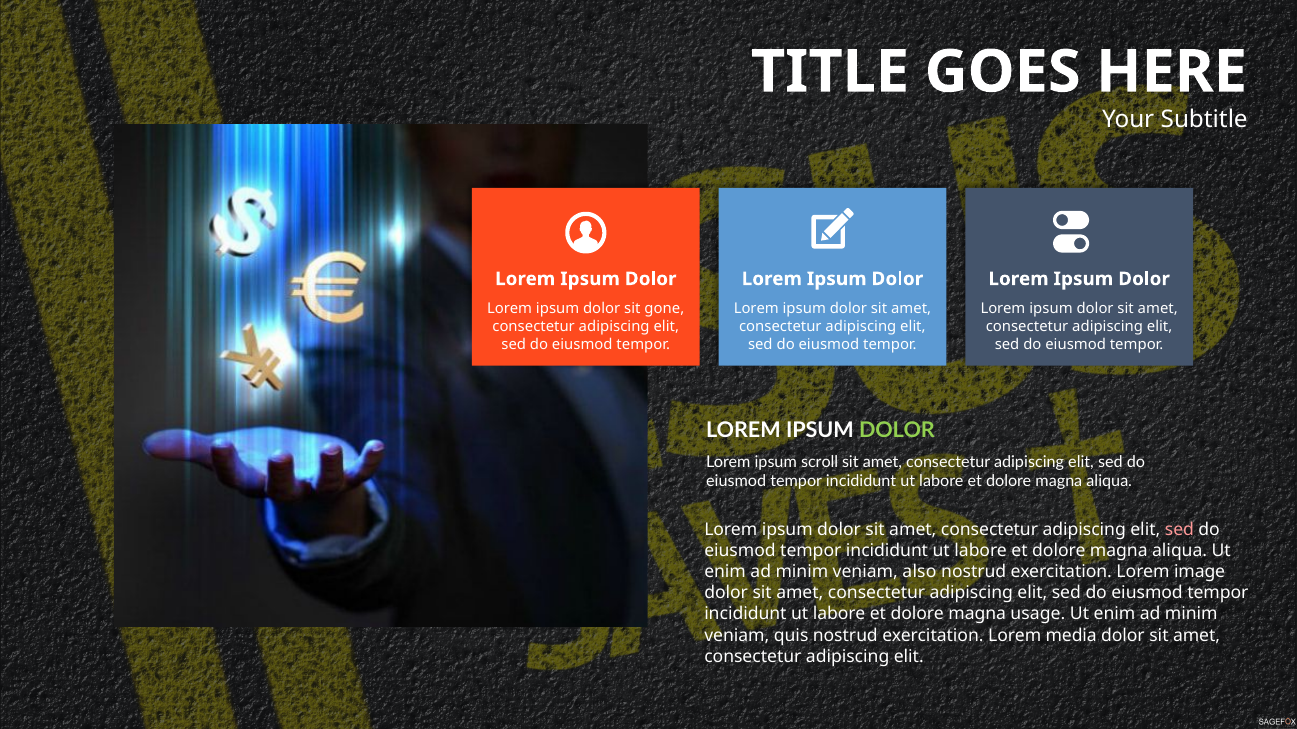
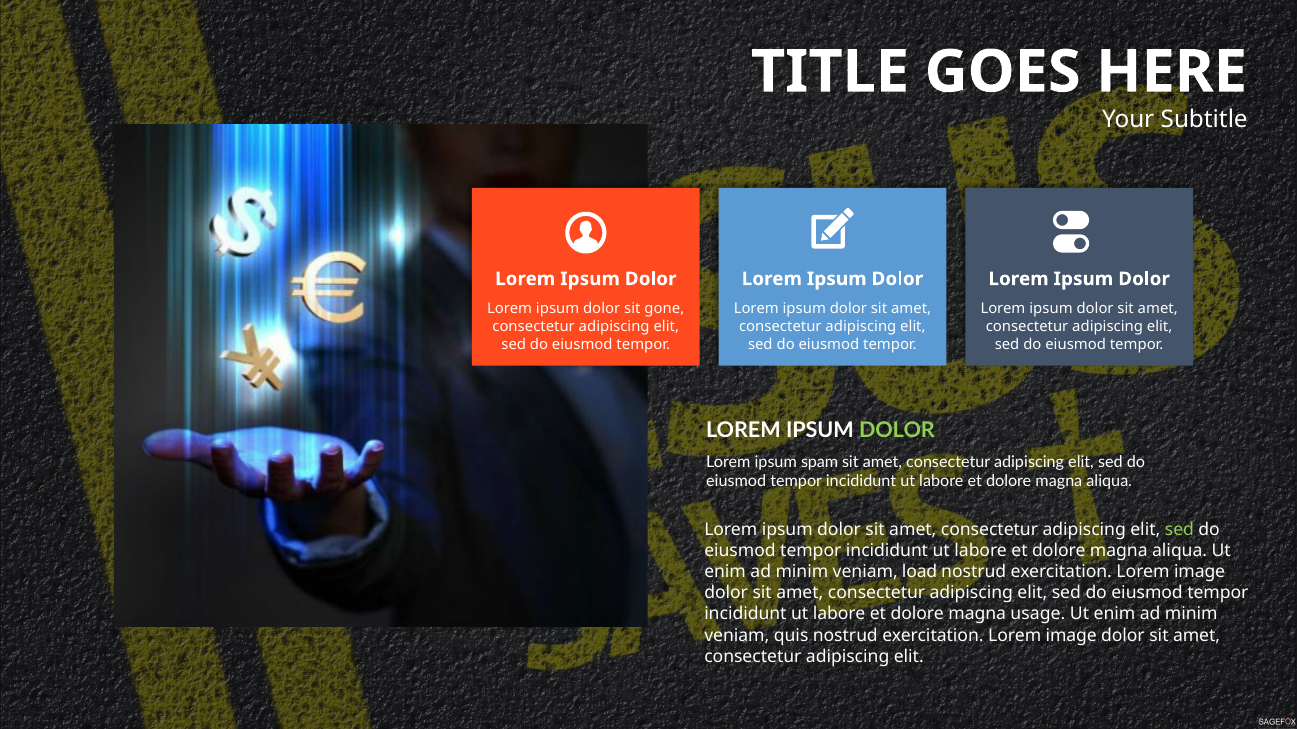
scroll: scroll -> spam (820, 462)
sed colour: pink -> light green (1179, 530)
also: also -> load (920, 572)
media: media -> image (1071, 636)
